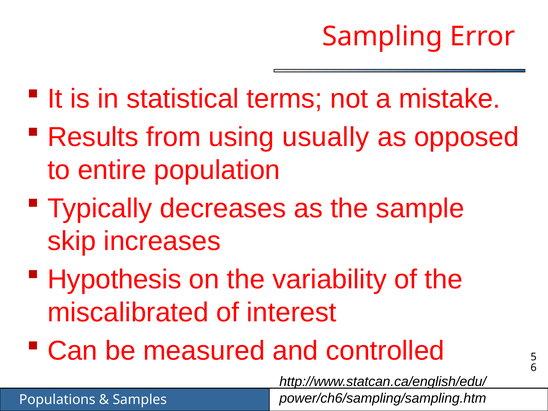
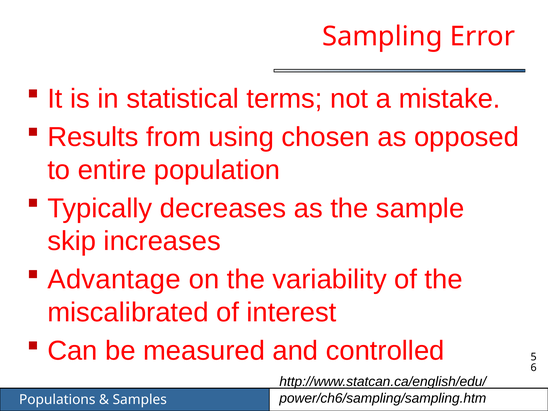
usually: usually -> chosen (326, 137)
Hypothesis: Hypothesis -> Advantage (114, 280)
